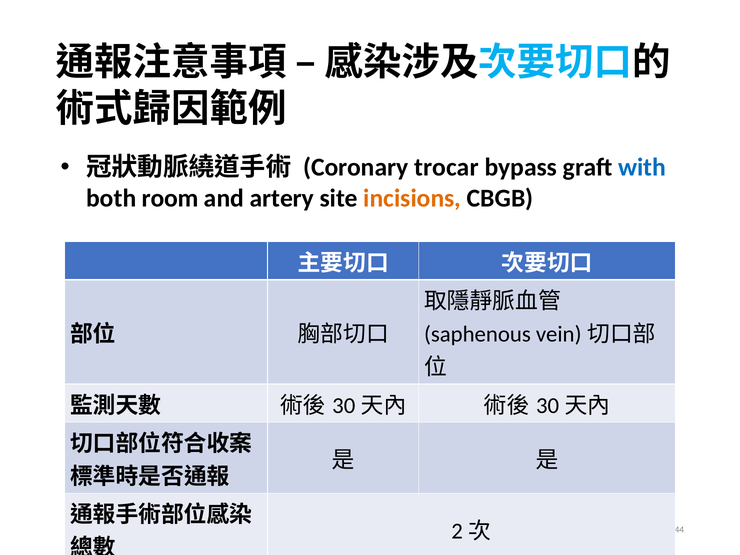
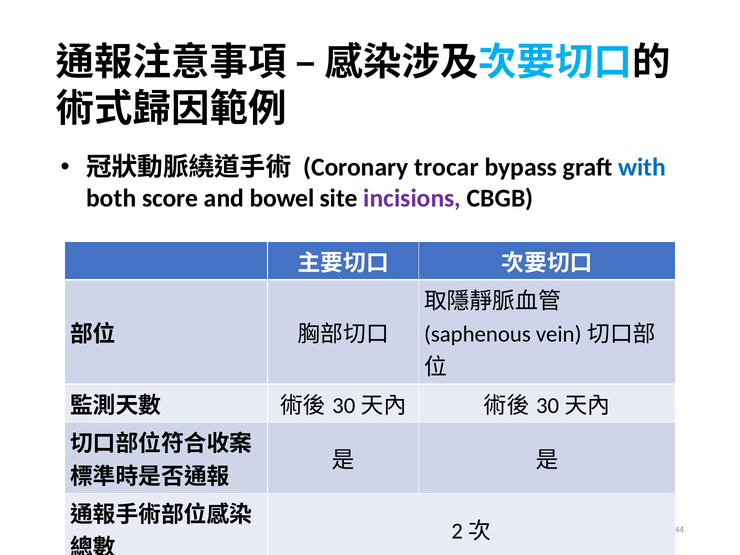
room: room -> score (170, 198)
artery: artery -> bowel (282, 198)
incisions colour: orange -> purple (412, 198)
